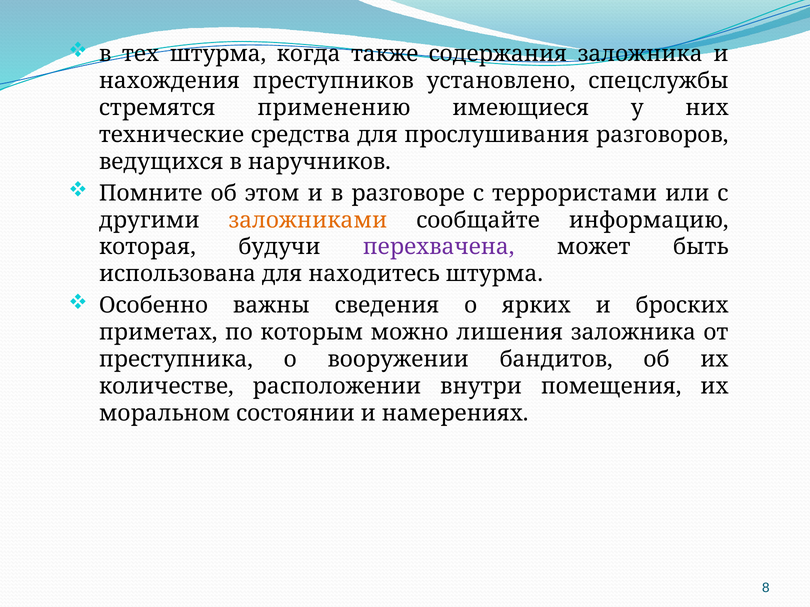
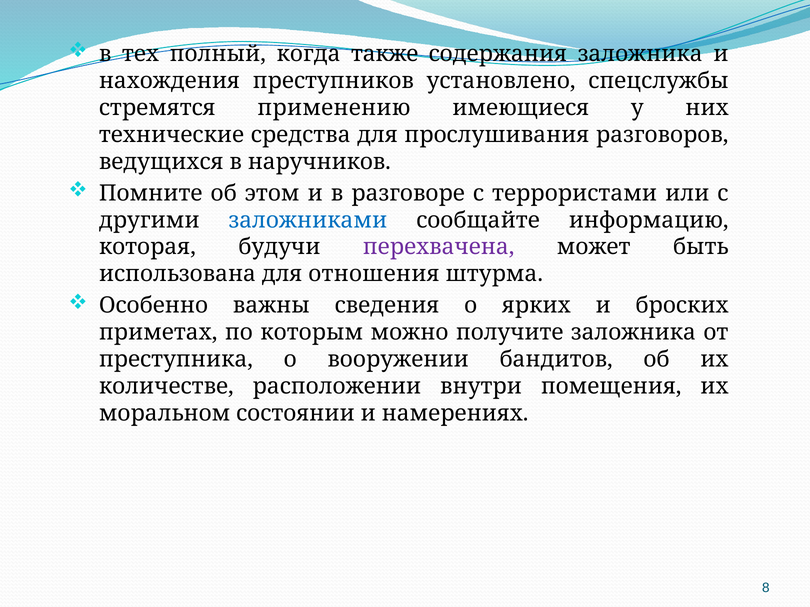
тех штурма: штурма -> полный (218, 54)
заложниками colour: orange -> blue (308, 220)
находитесь: находитесь -> отношения (374, 274)
лишения: лишения -> получите (510, 333)
